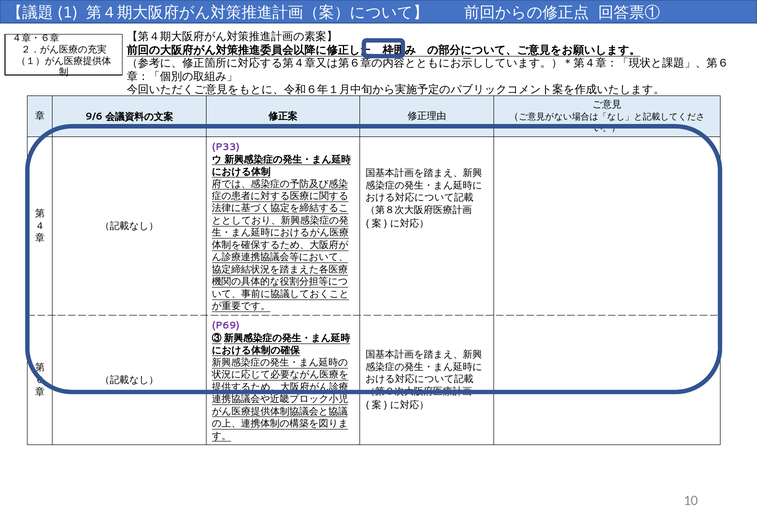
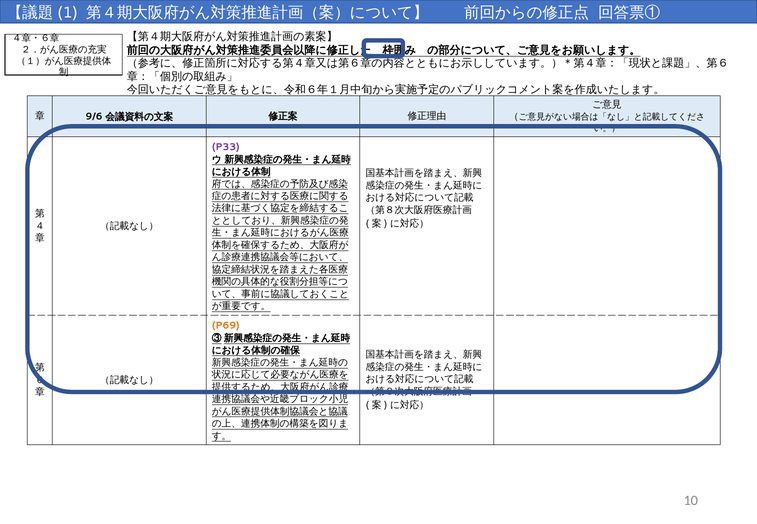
P69 colour: purple -> orange (226, 325)
